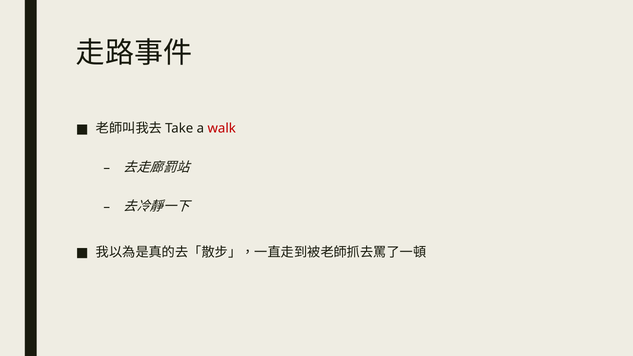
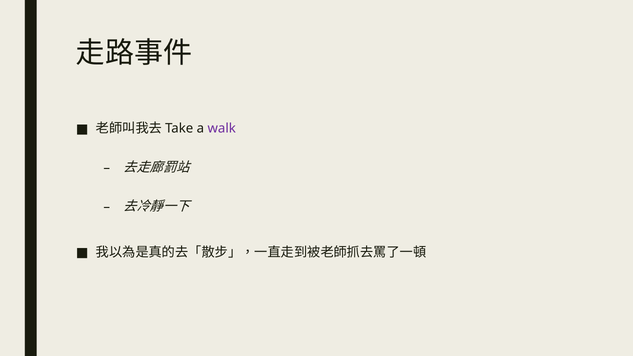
walk colour: red -> purple (222, 129)
